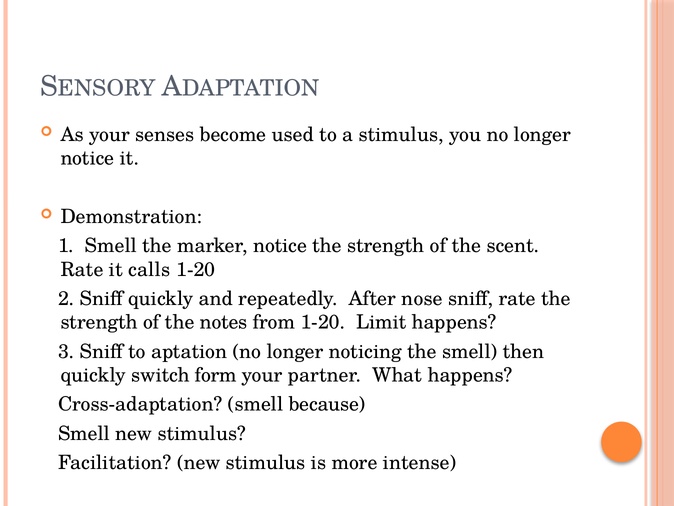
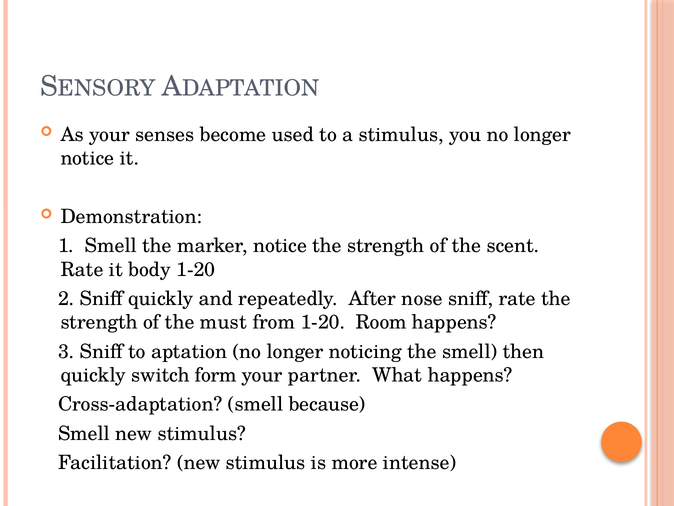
calls: calls -> body (149, 269)
notes: notes -> must (223, 322)
Limit: Limit -> Room (381, 322)
